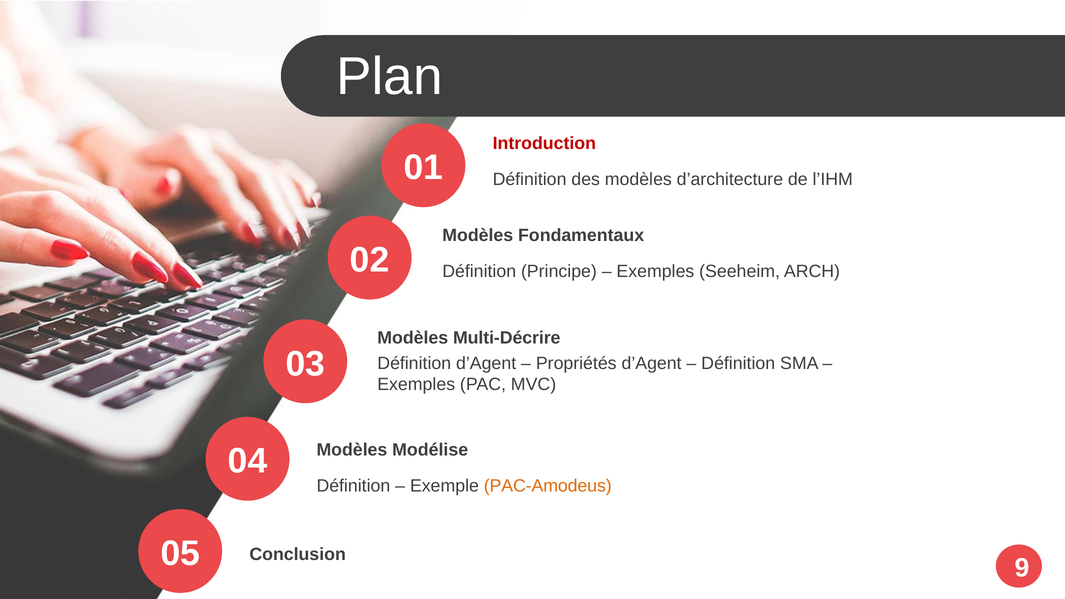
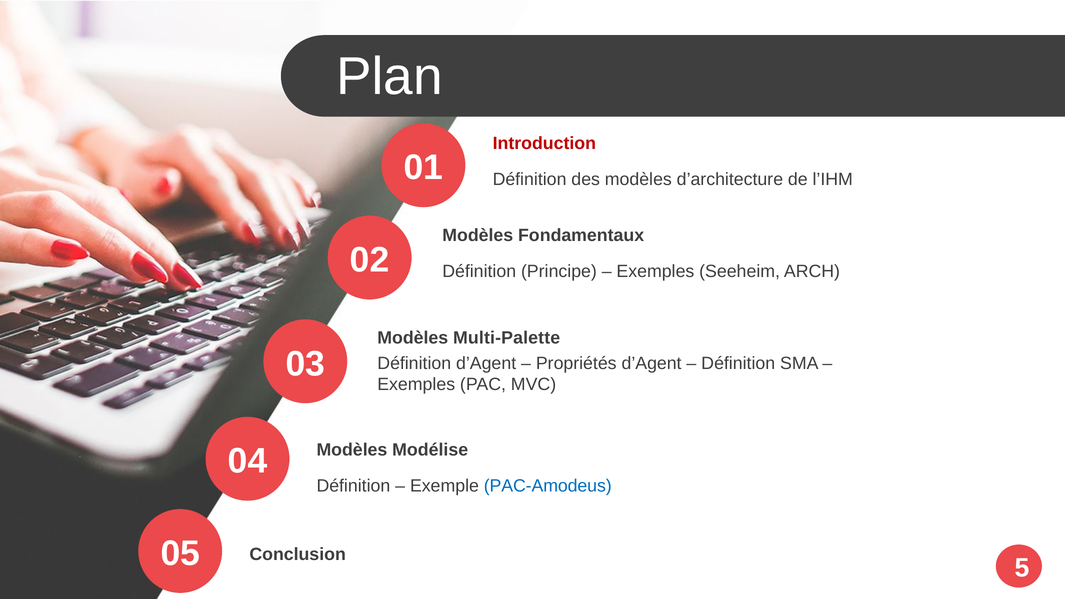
Multi-Décrire: Multi-Décrire -> Multi-Palette (507, 338)
PAC-Amodeus colour: orange -> blue (548, 486)
9: 9 -> 5 (1022, 568)
